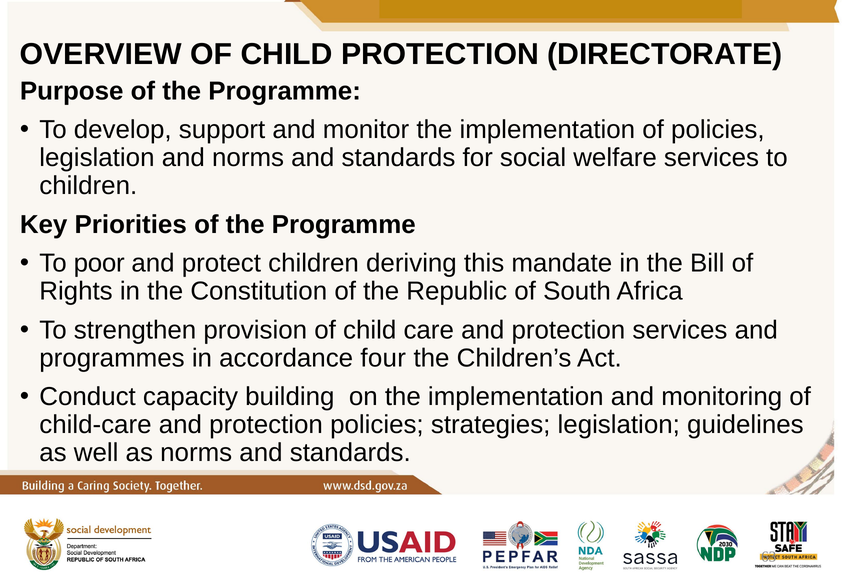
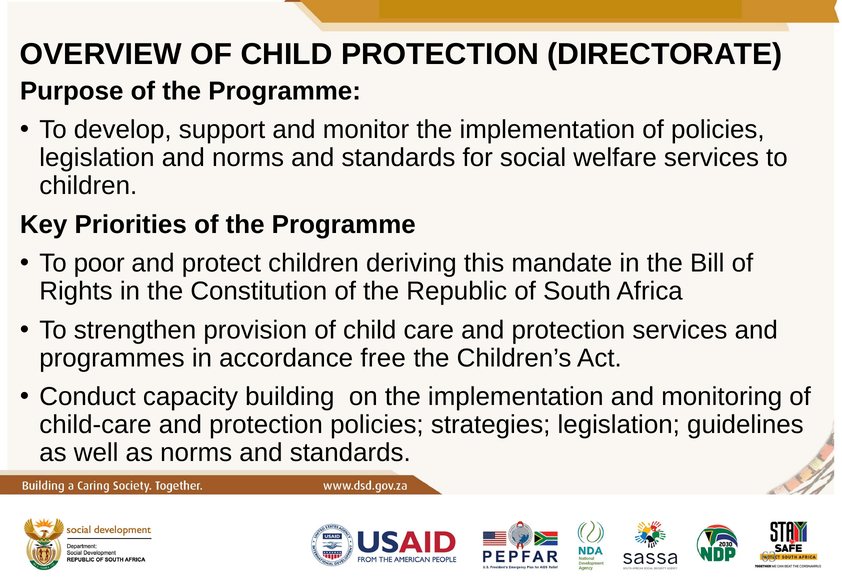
four: four -> free (383, 358)
